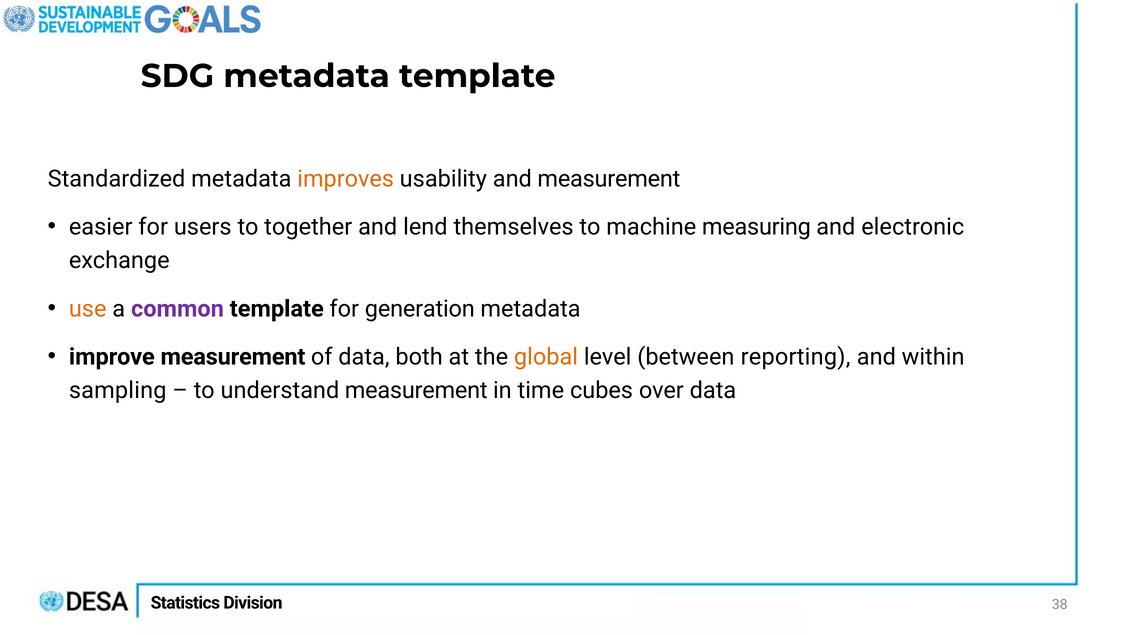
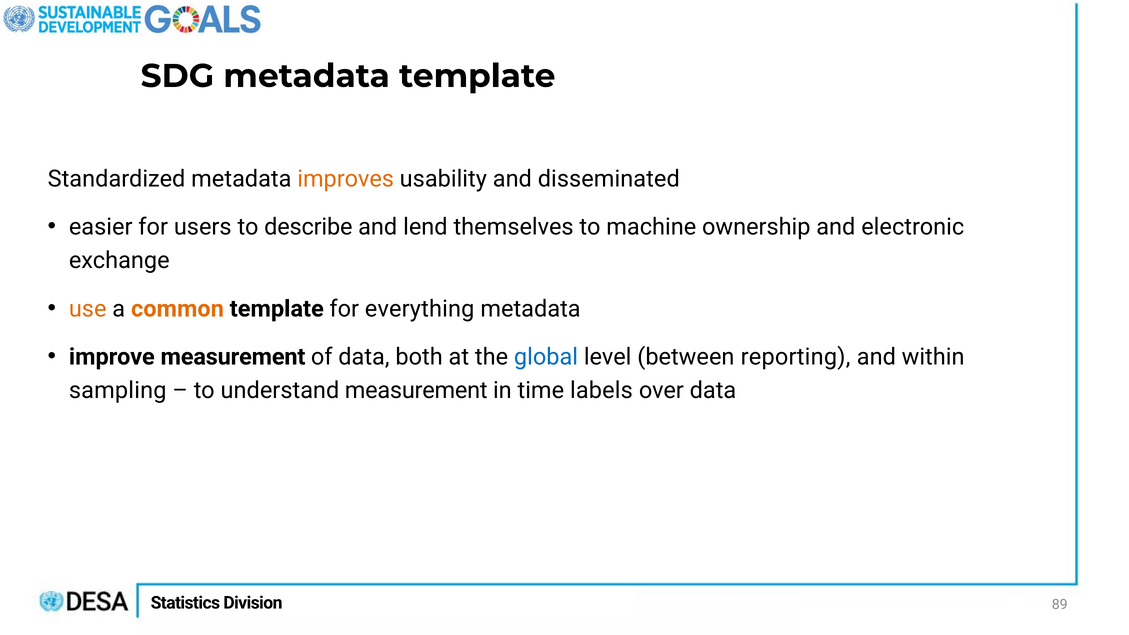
and measurement: measurement -> disseminated (609, 179)
together: together -> describe (308, 227)
measuring: measuring -> ownership (756, 227)
common colour: purple -> orange (177, 309)
generation: generation -> everything (420, 309)
global colour: orange -> blue (546, 357)
cubes: cubes -> labels (601, 391)
38: 38 -> 89 (1060, 604)
